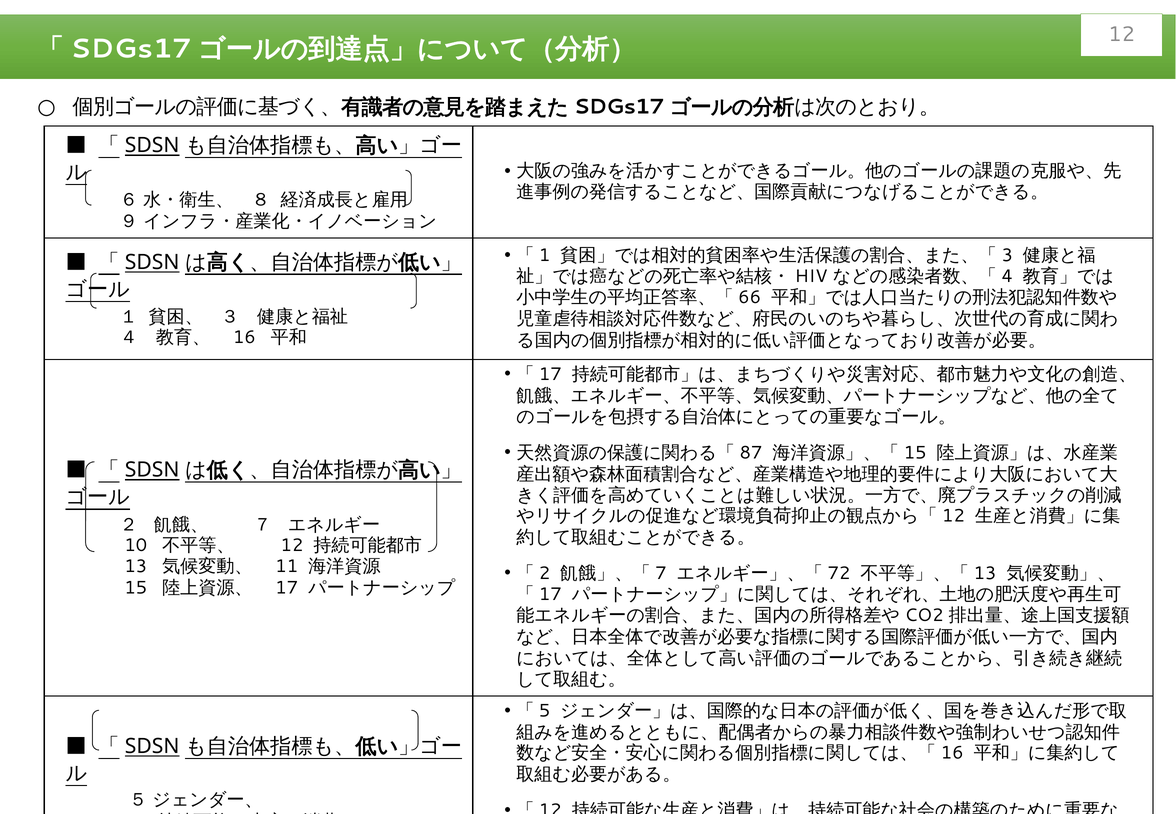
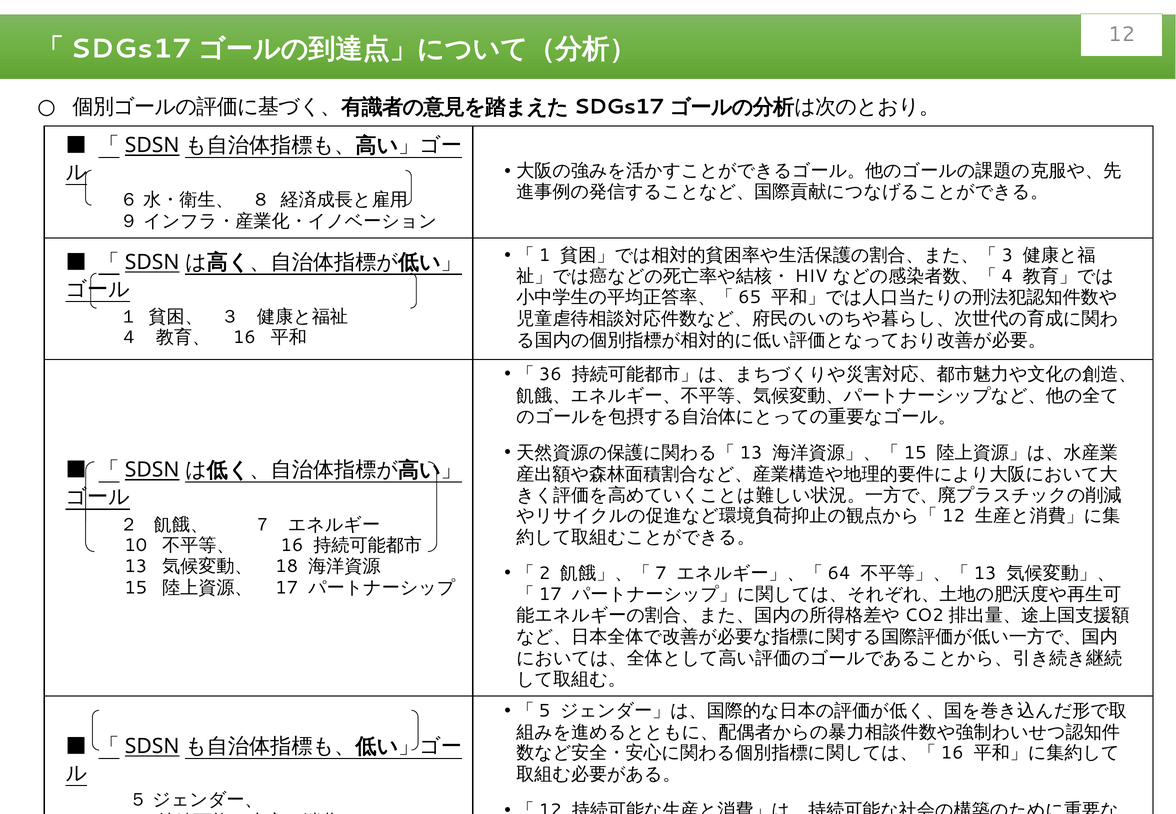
66: 66 -> 65 (750, 298)
17: 17 -> 36 (550, 374)
87: 87 -> 13 (751, 453)
12: 12 -> 16 (292, 545)
11: 11 -> 18 (287, 567)
72: 72 -> 64 (839, 573)
